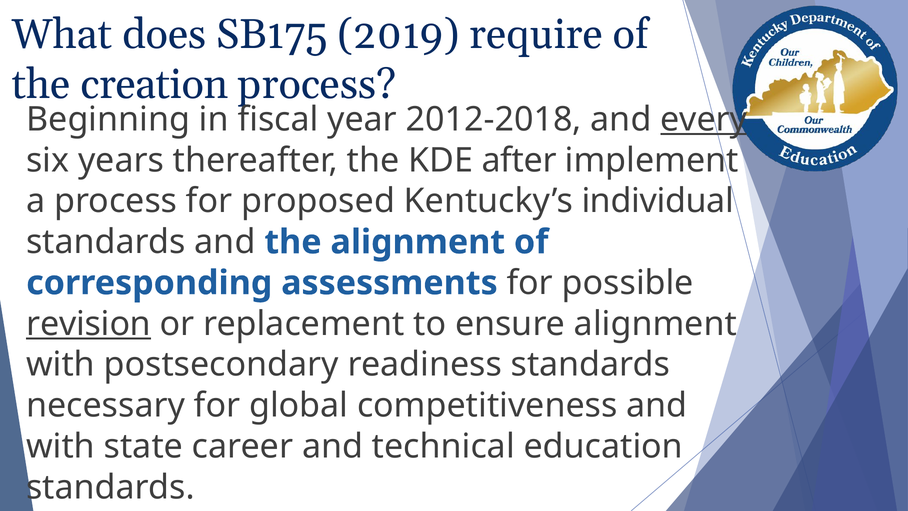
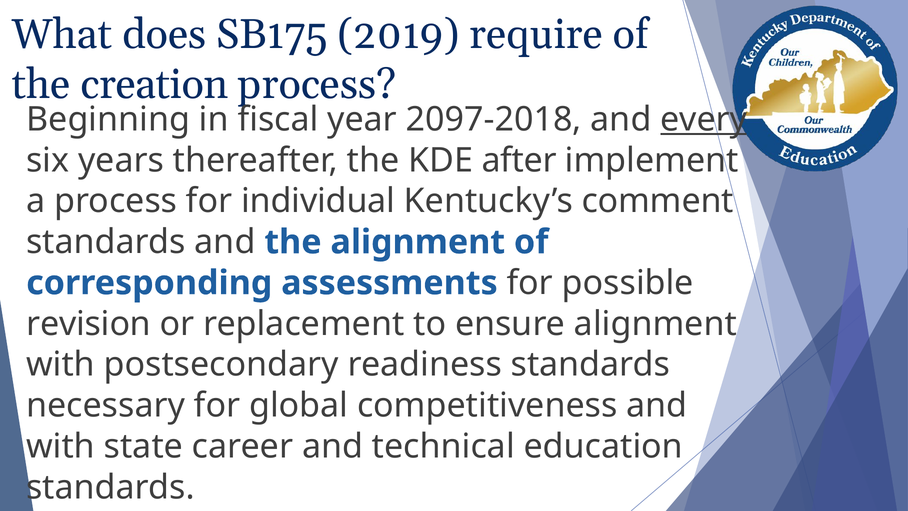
2012-2018: 2012-2018 -> 2097-2018 (494, 119)
proposed: proposed -> individual (318, 201)
individual: individual -> comment (658, 201)
revision underline: present -> none (89, 324)
